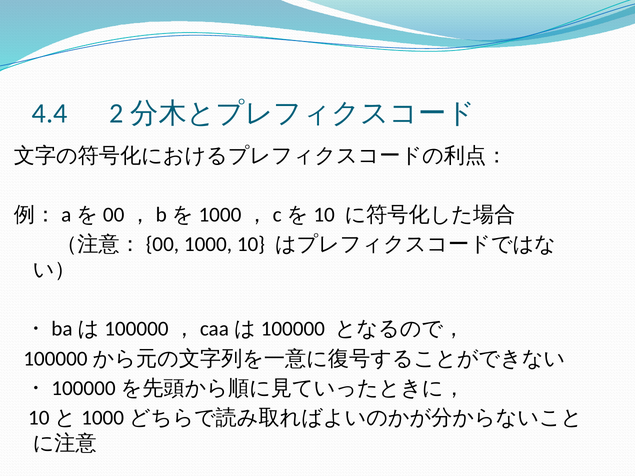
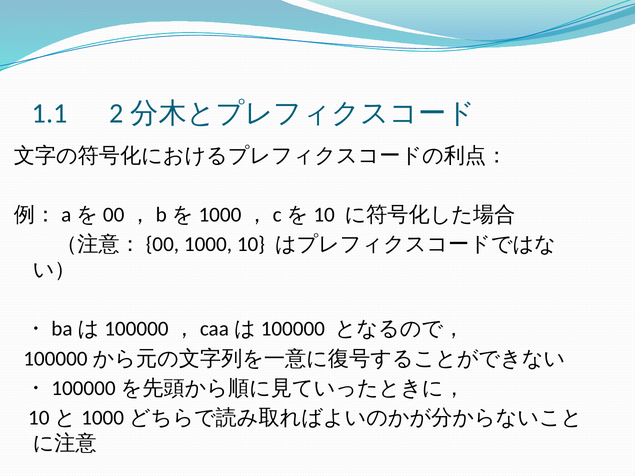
4.4: 4.4 -> 1.1 (50, 113)
